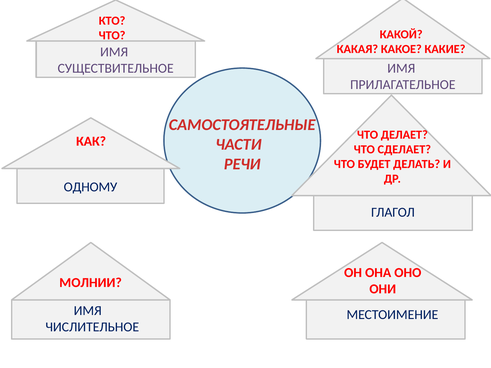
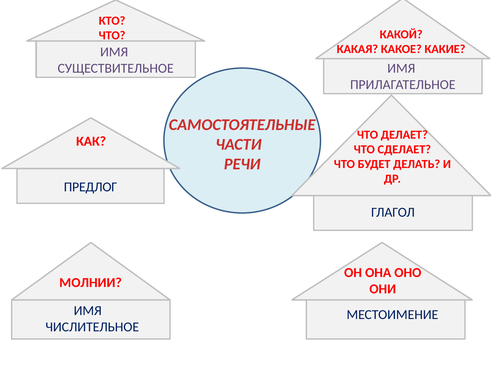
ОДНОМУ: ОДНОМУ -> ПРЕДЛОГ (90, 187)
